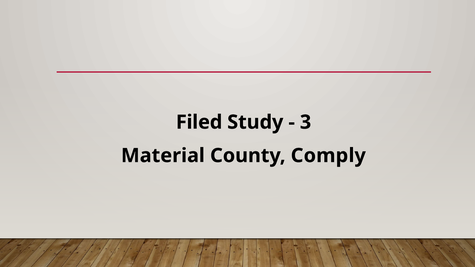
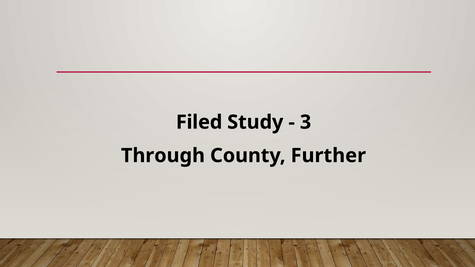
Material: Material -> Through (163, 156)
Comply: Comply -> Further (328, 156)
